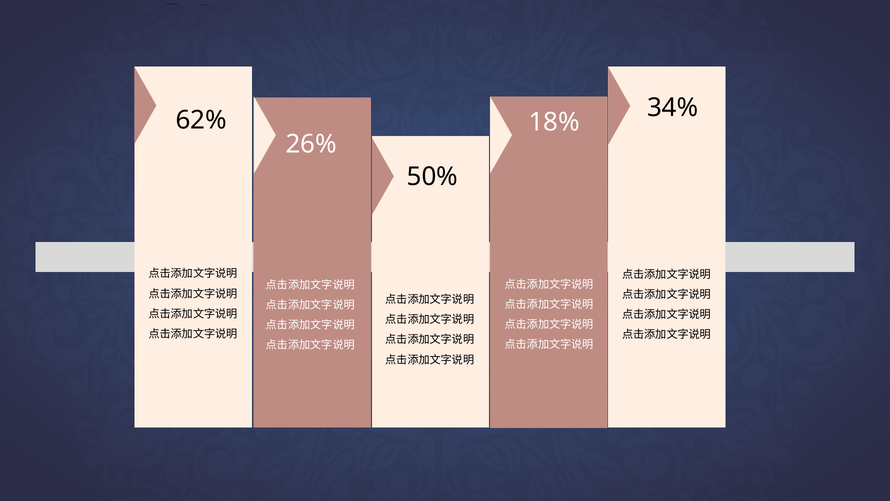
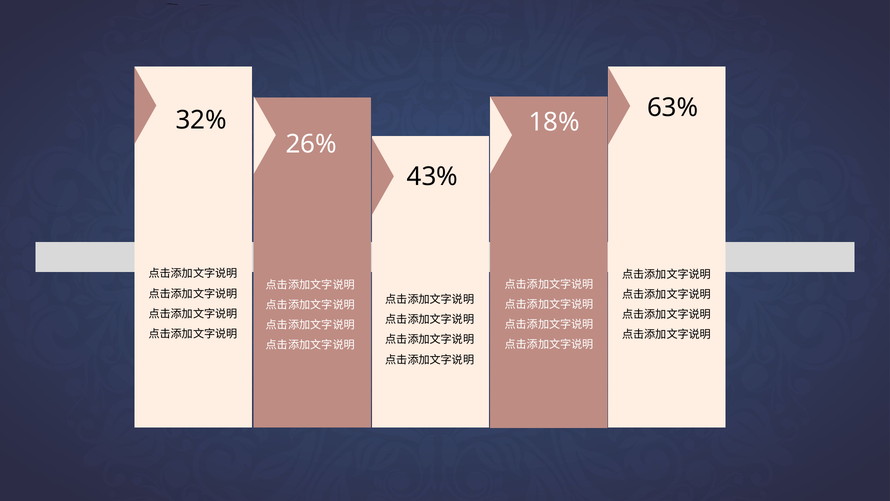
34%: 34% -> 63% (673, 107)
62%: 62% -> 32% (201, 120)
50%: 50% -> 43% (432, 176)
